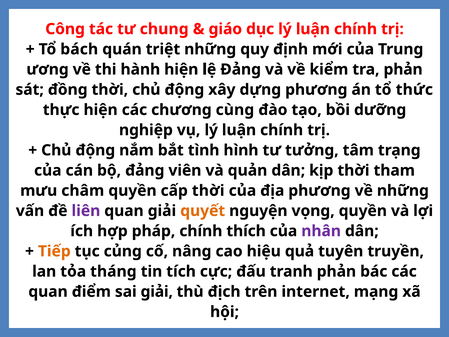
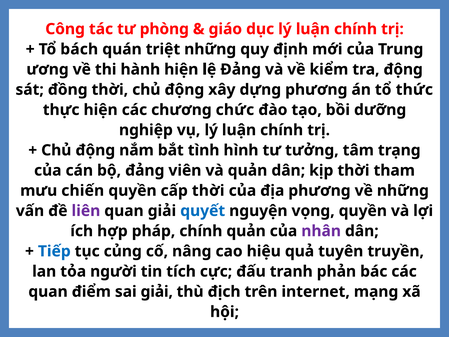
chung: chung -> phòng (164, 29)
tra phản: phản -> động (403, 69)
cùng: cùng -> chức (235, 110)
châm: châm -> chiến (83, 191)
quyết colour: orange -> blue (203, 211)
chính thích: thích -> quản (246, 231)
Tiếp colour: orange -> blue (54, 251)
tháng: tháng -> người (113, 271)
